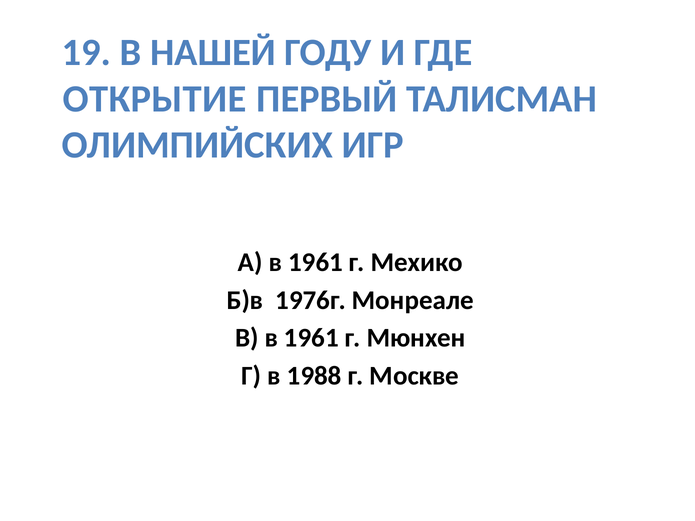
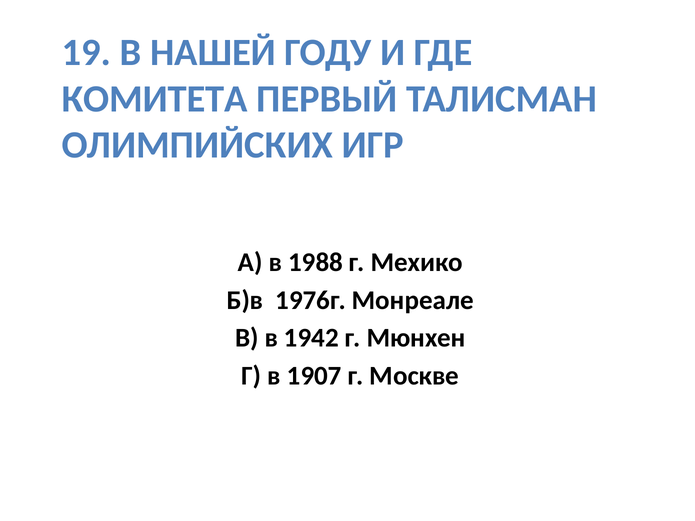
ОТКРЫТИЕ: ОТКРЫТИЕ -> КОМИТЕТА (155, 99)
А в 1961: 1961 -> 1988 (316, 263)
В в 1961: 1961 -> 1942 (311, 338)
1988: 1988 -> 1907 (314, 376)
